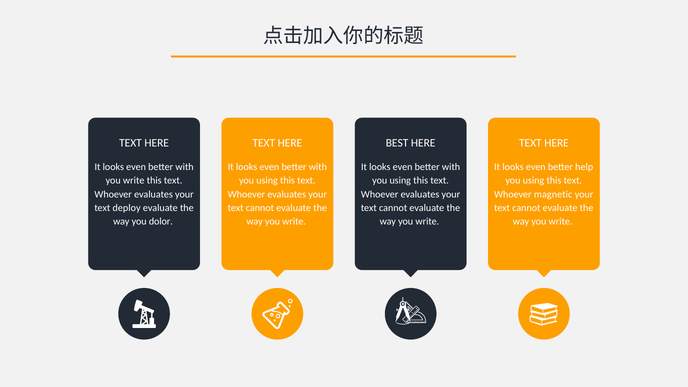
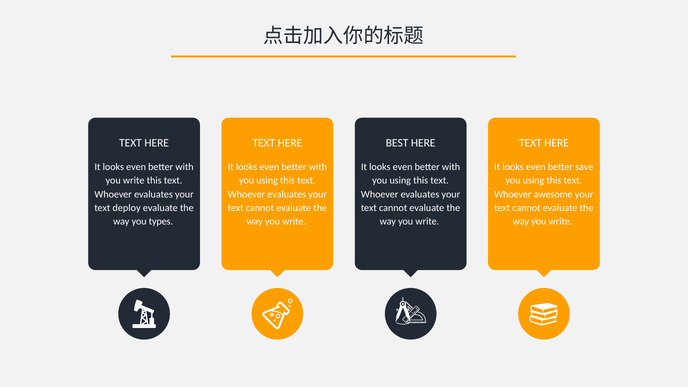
help: help -> save (584, 167)
magnetic: magnetic -> awesome (553, 194)
dolor: dolor -> types (161, 222)
